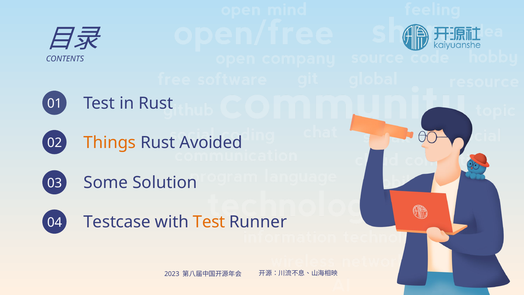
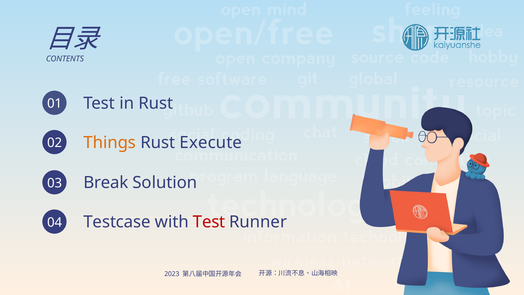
Avoided: Avoided -> Execute (211, 142)
Some: Some -> Break (106, 183)
Test colour: orange -> red (209, 222)
